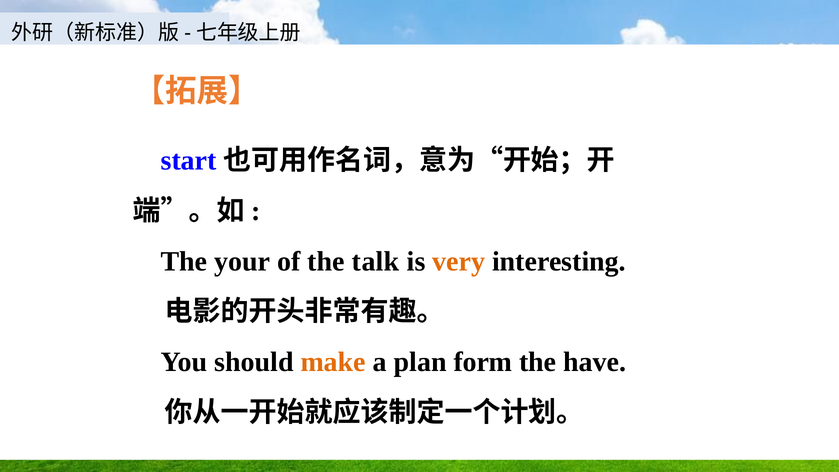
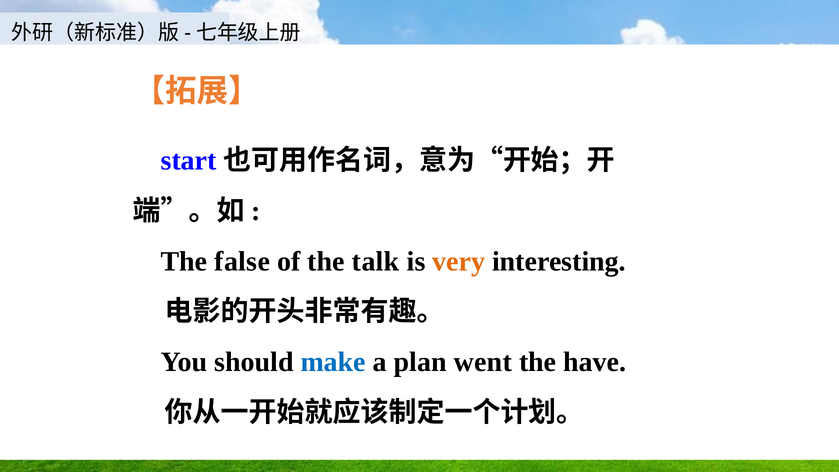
your: your -> false (242, 261)
make colour: orange -> blue (333, 362)
form: form -> went (483, 362)
